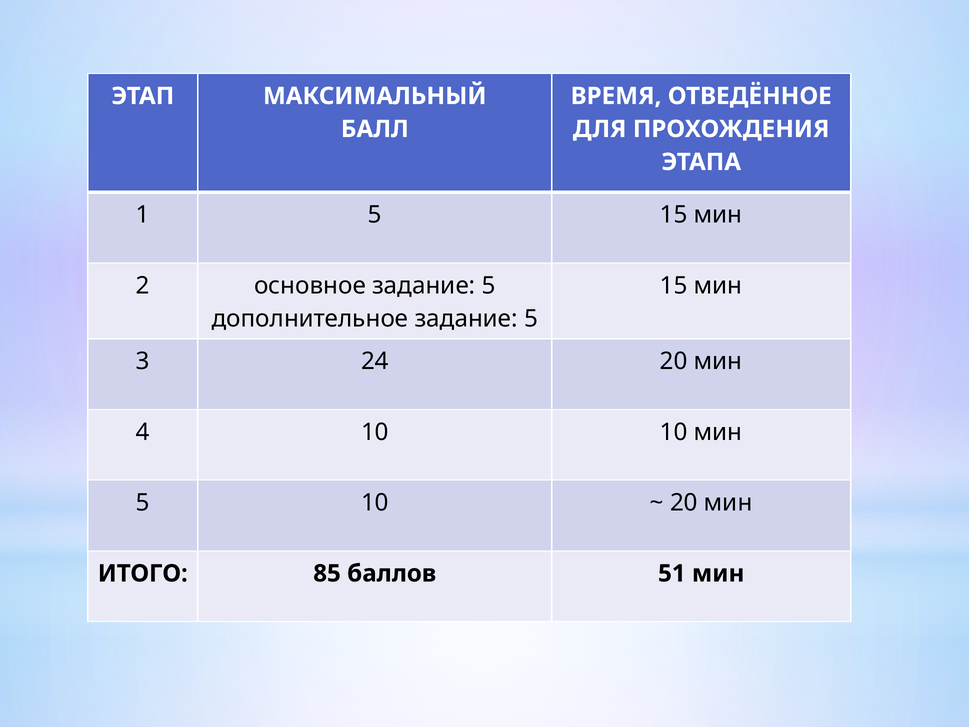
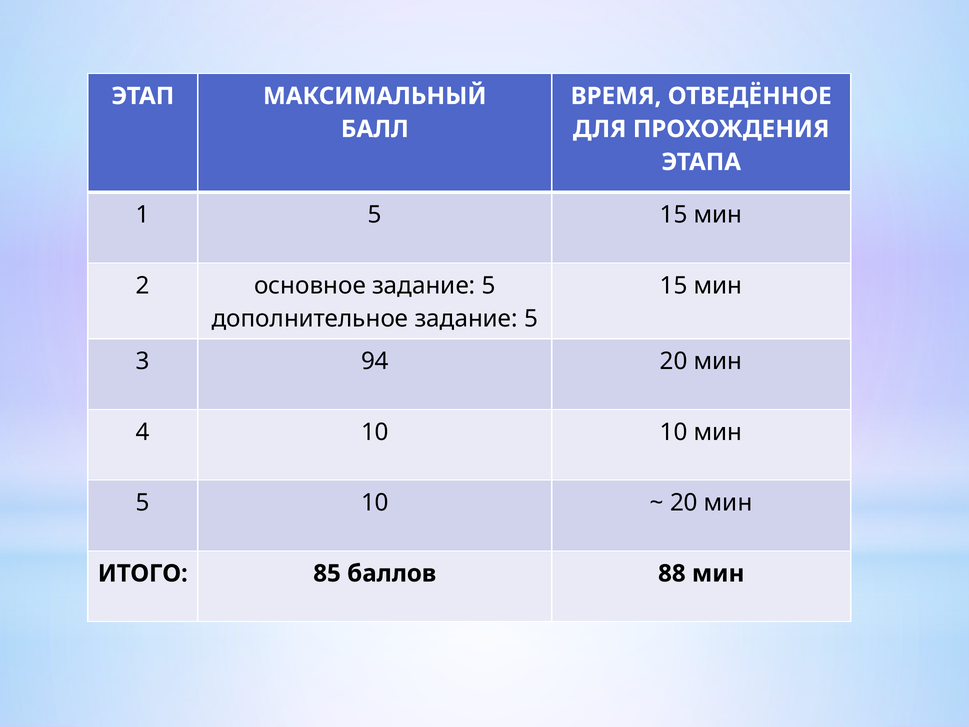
24: 24 -> 94 (375, 361)
51: 51 -> 88 (672, 573)
